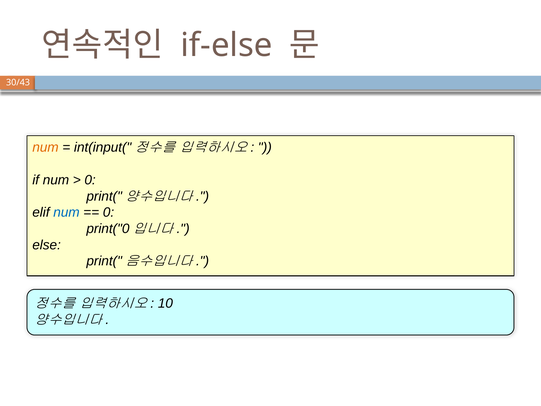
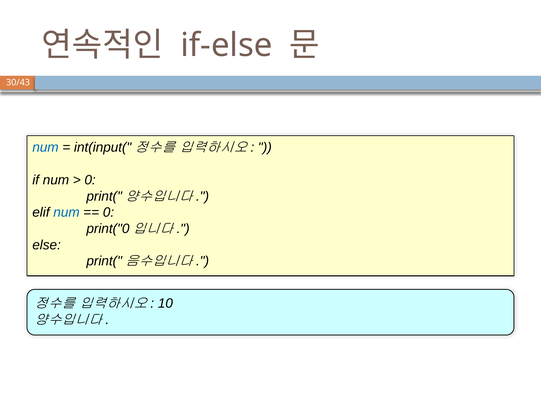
num colour: orange -> blue (45, 147)
